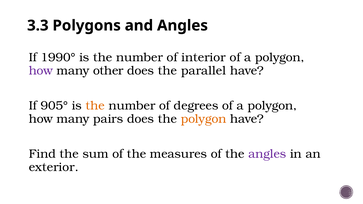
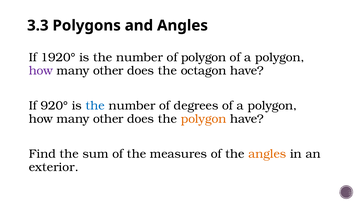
1990°: 1990° -> 1920° (58, 58)
of interior: interior -> polygon (204, 58)
parallel: parallel -> octagon (204, 71)
905°: 905° -> 920° (54, 106)
the colour: orange -> blue (95, 106)
pairs: pairs -> other (108, 119)
angles colour: purple -> orange (267, 154)
